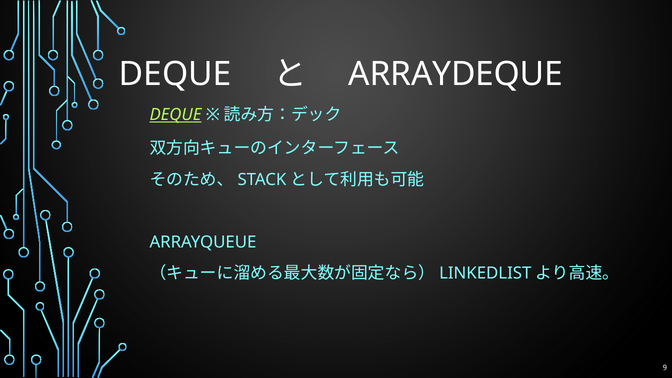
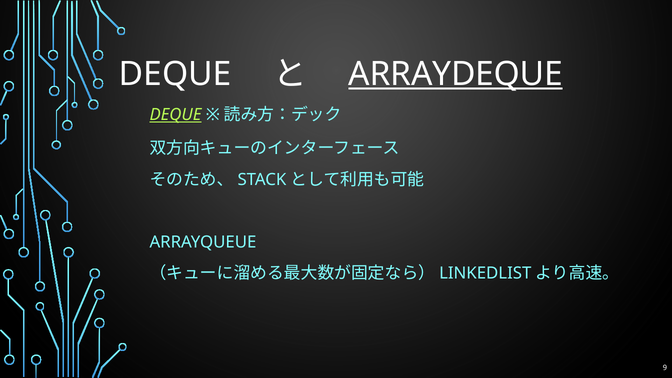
ARRAYDEQUE underline: none -> present (456, 74)
